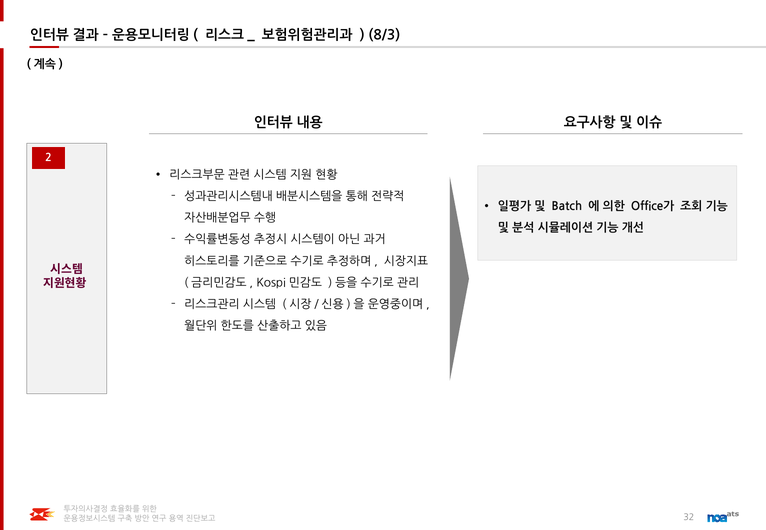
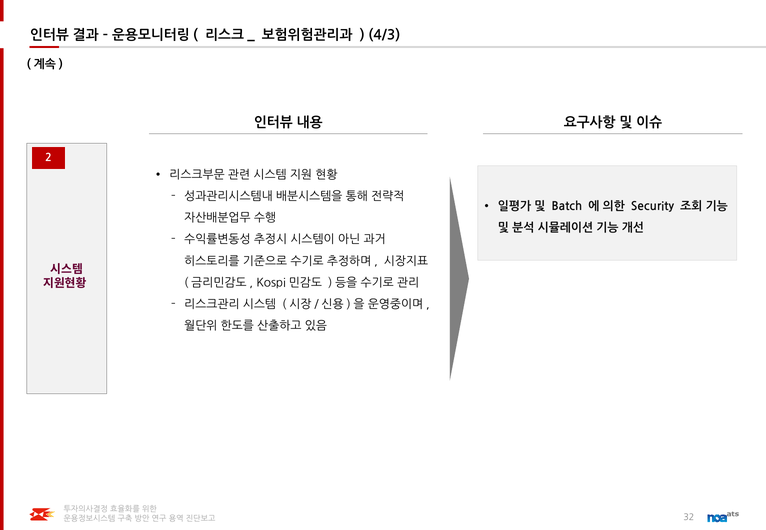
8/3: 8/3 -> 4/3 (384, 35)
Office가: Office가 -> Security (653, 207)
